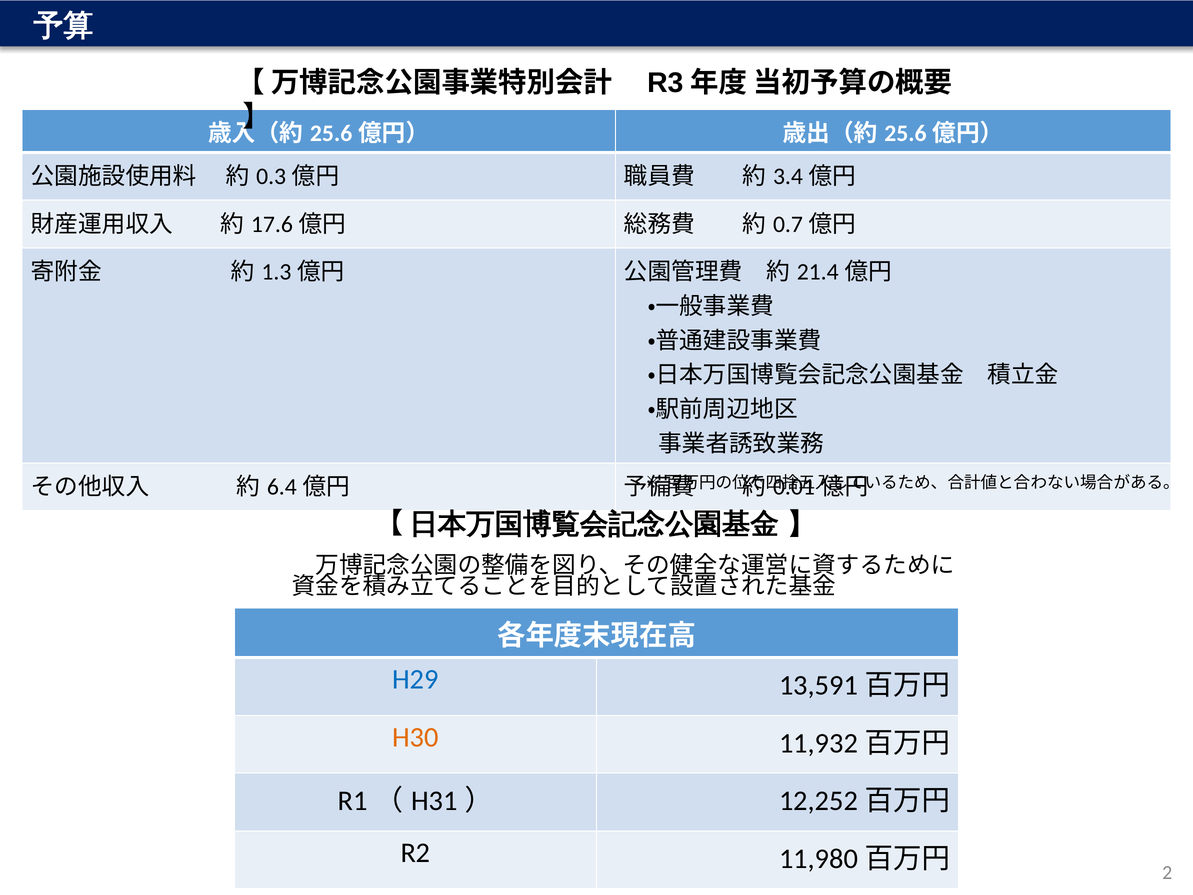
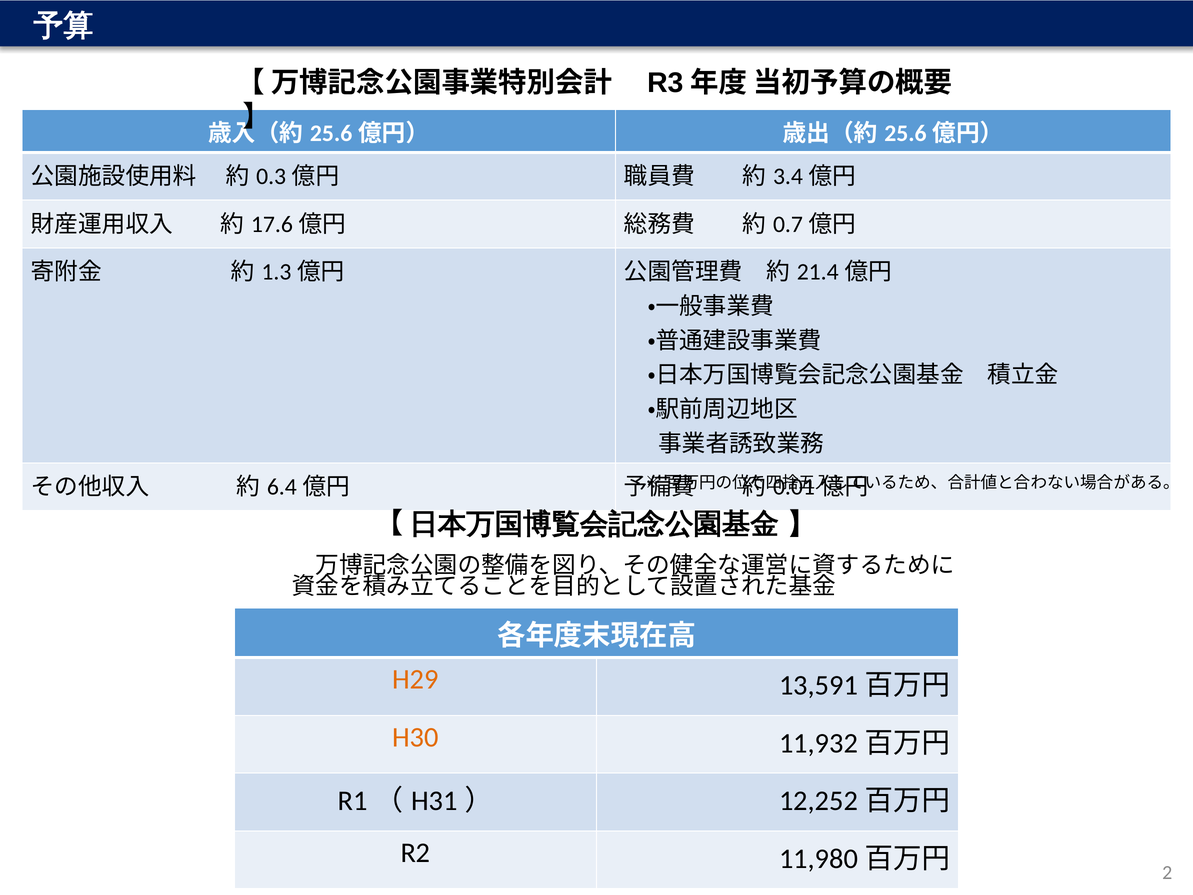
H29 colour: blue -> orange (415, 679)
